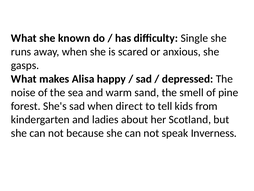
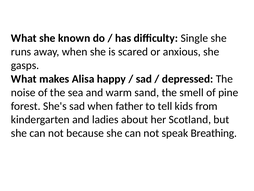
direct: direct -> father (129, 106)
Inverness: Inverness -> Breathing (214, 133)
